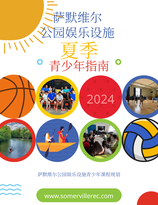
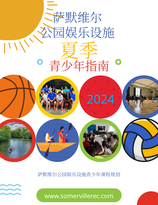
2024 colour: pink -> light blue (101, 99)
